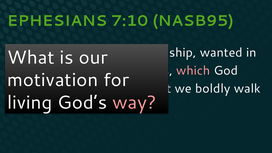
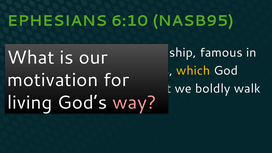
7:10: 7:10 -> 6:10 (130, 21)
wanted: wanted -> famous (221, 53)
which colour: pink -> yellow (193, 71)
